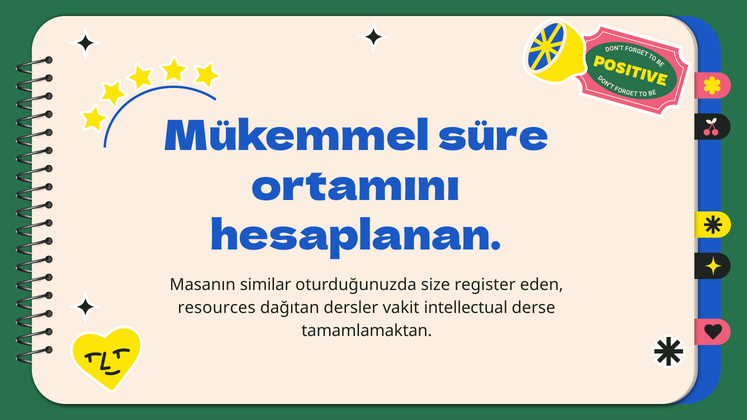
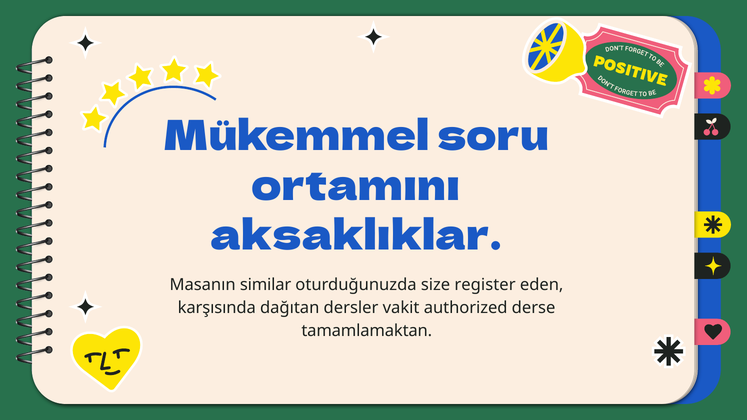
süre: süre -> soru (493, 137)
hesaplanan: hesaplanan -> aksaklıklar (356, 236)
resources: resources -> karşısında (217, 308)
intellectual: intellectual -> authorized (466, 308)
